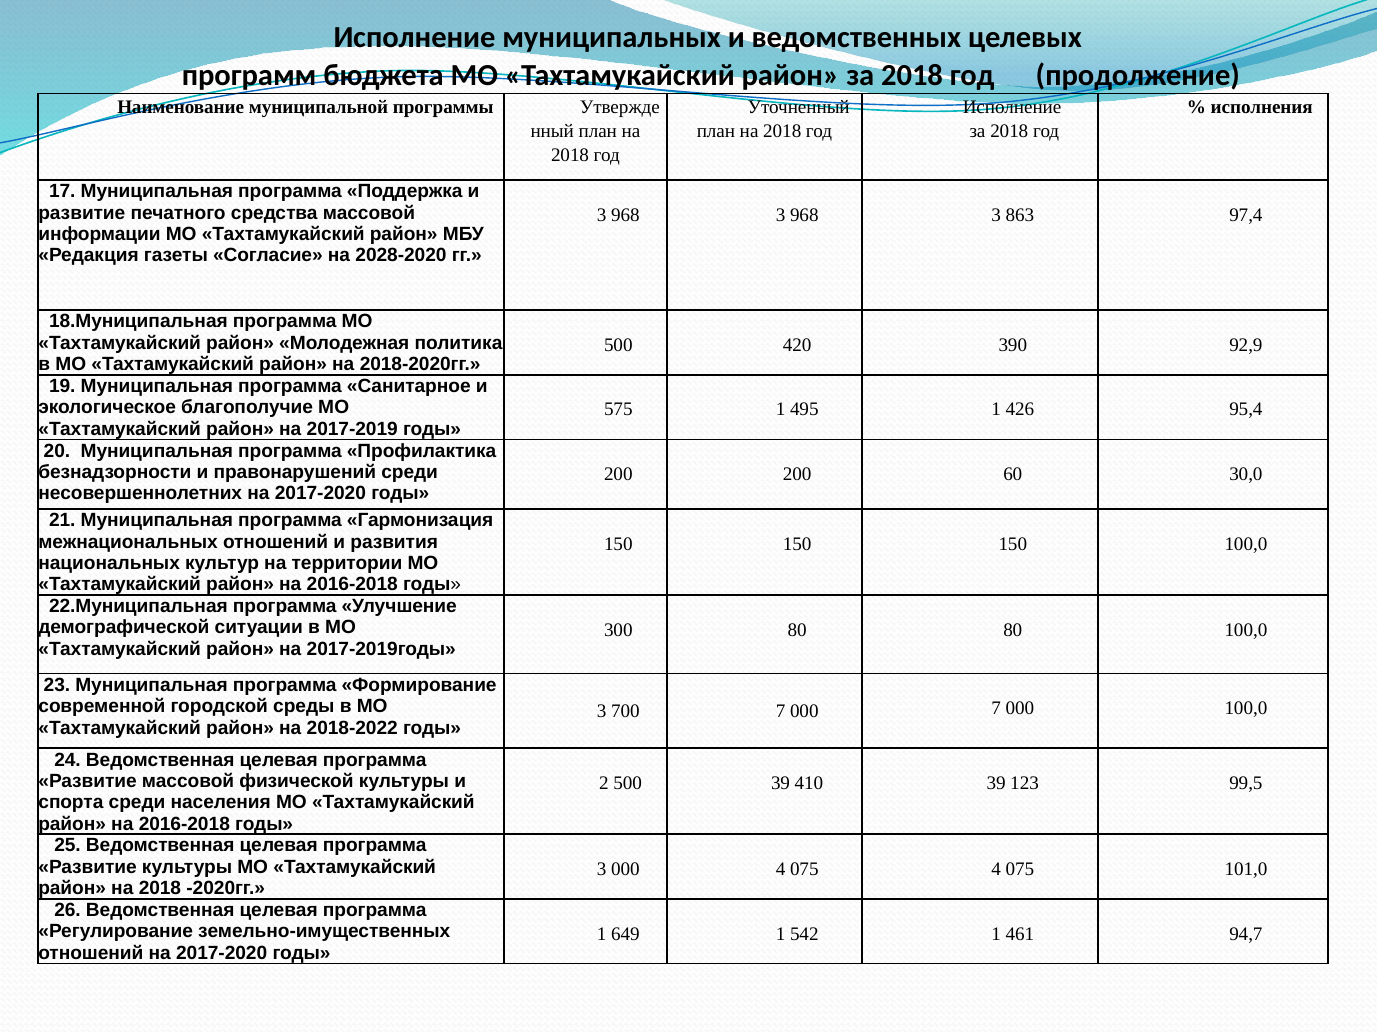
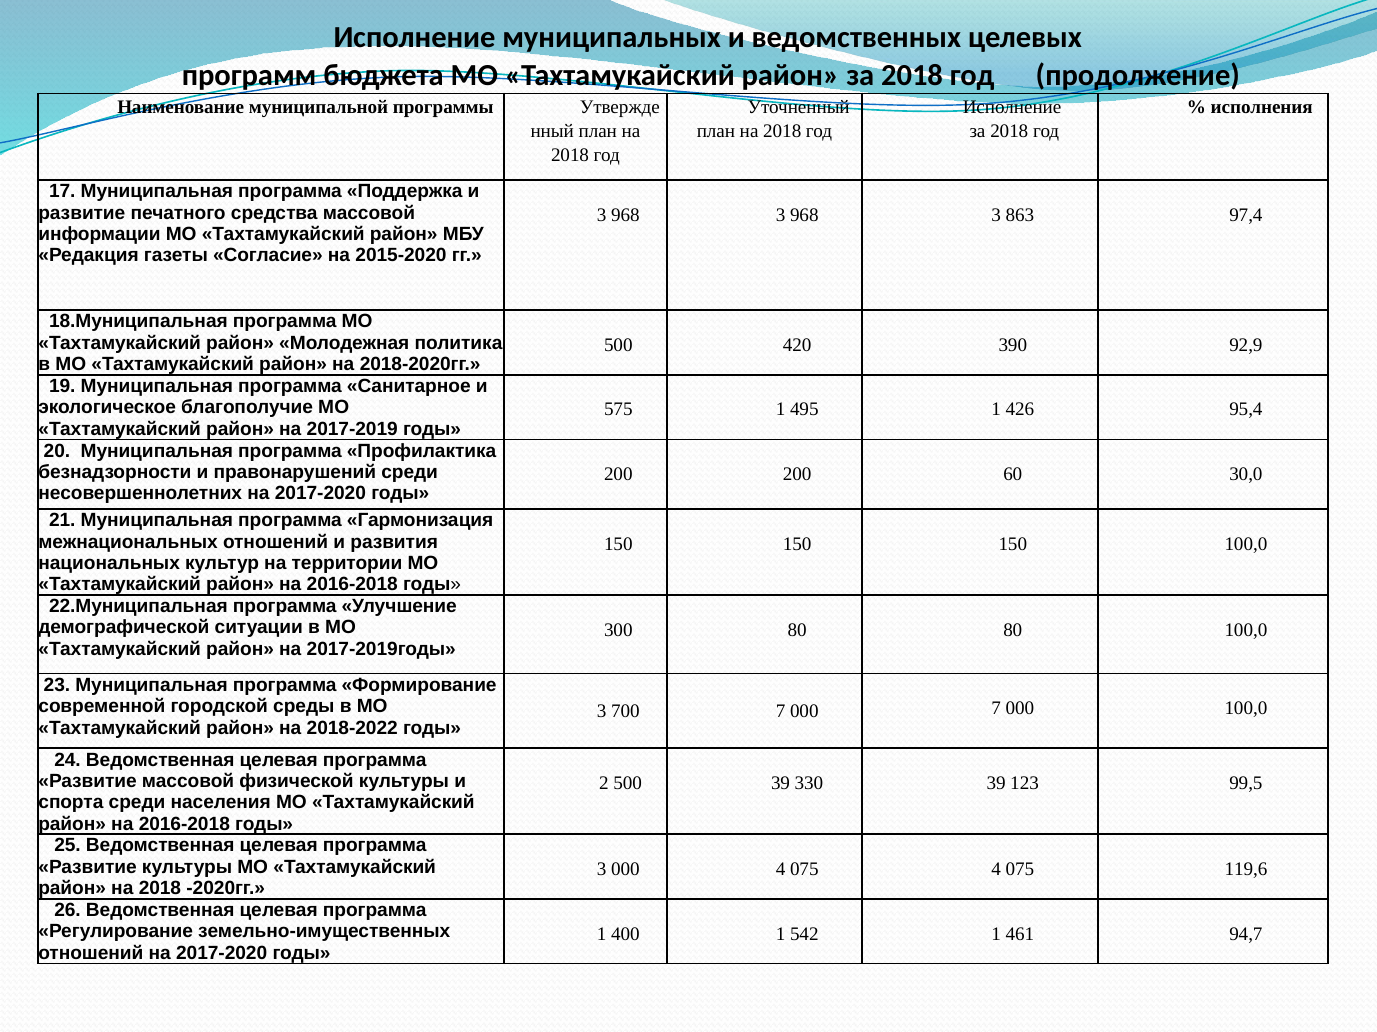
2028-2020: 2028-2020 -> 2015-2020 (401, 256)
410: 410 -> 330 (809, 784)
101,0: 101,0 -> 119,6 (1246, 870)
649: 649 -> 400 (625, 934)
